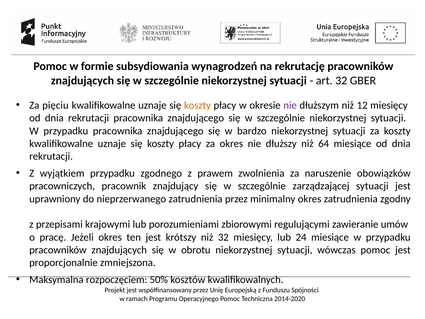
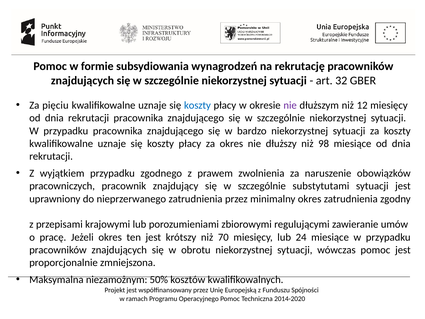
koszty colour: orange -> blue (197, 105)
64: 64 -> 98 (324, 144)
zarządzającej: zarządzającej -> substytutami (321, 186)
niż 32: 32 -> 70 (223, 237)
rozpoczęciem: rozpoczęciem -> niezamożnym (117, 280)
